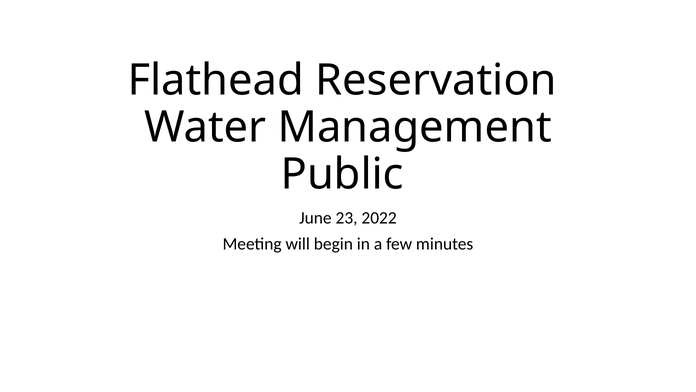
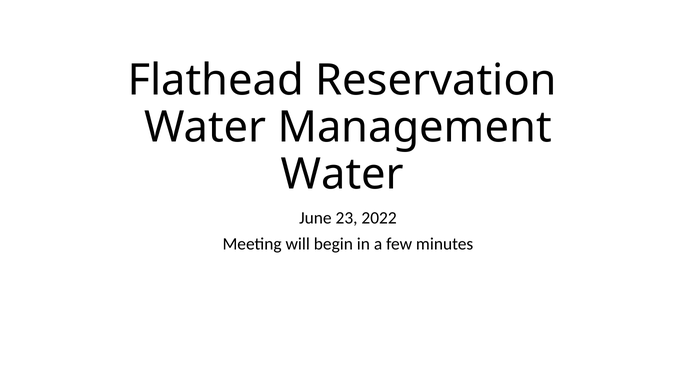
Public: Public -> Water (342, 174)
